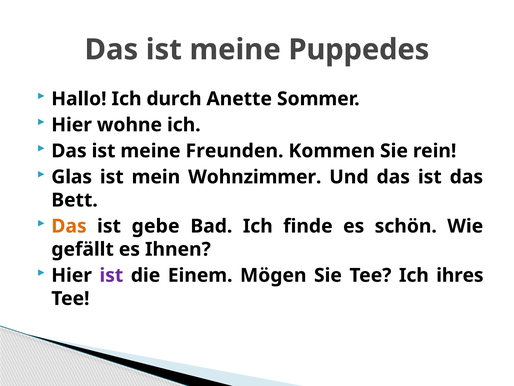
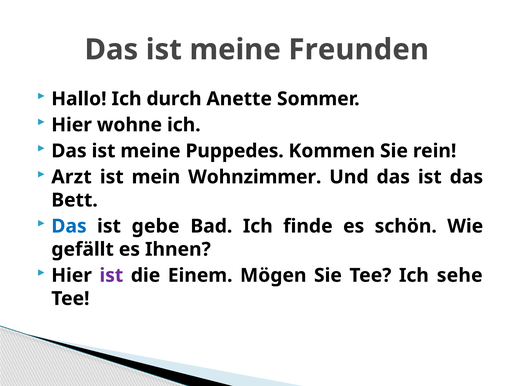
Puppedes: Puppedes -> Freunden (359, 50)
Freunden: Freunden -> Puppedes (235, 151)
Glas: Glas -> Arzt (72, 177)
Das colour: orange -> blue (69, 226)
ihres: ihres -> sehe (460, 275)
